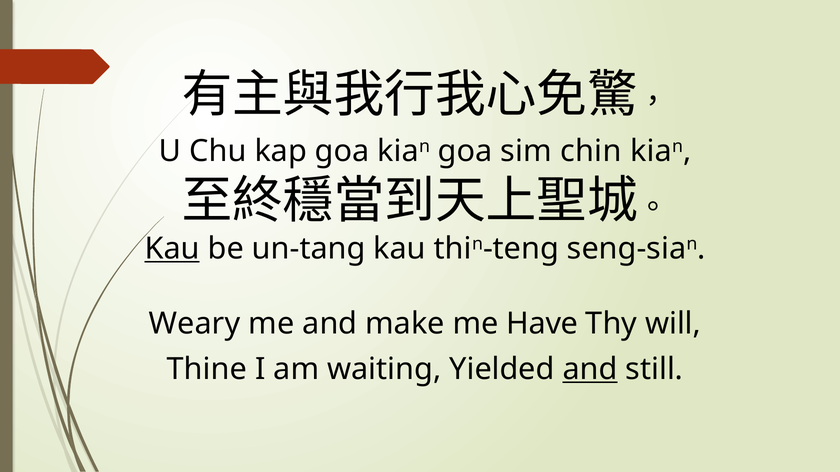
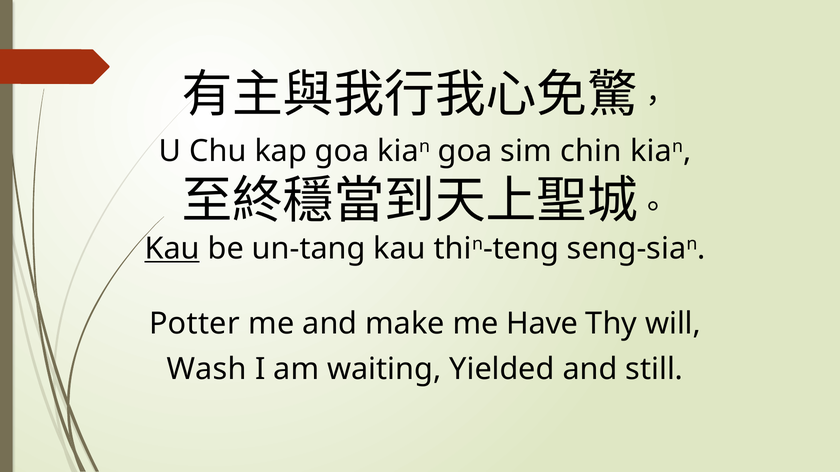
Weary: Weary -> Potter (194, 324)
Thine: Thine -> Wash (207, 369)
and underline: present -> none (590, 369)
